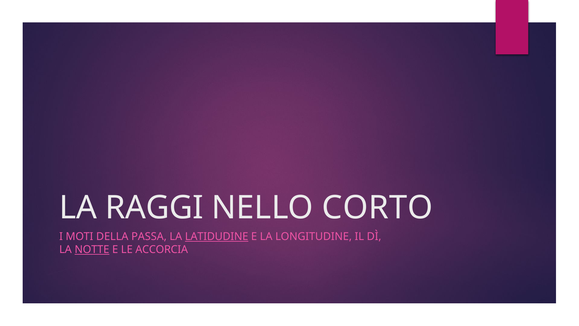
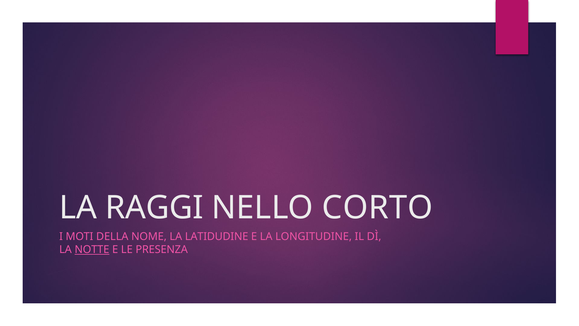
PASSA: PASSA -> NOME (149, 236)
LATIDUDINE underline: present -> none (217, 236)
ACCORCIA: ACCORCIA -> PRESENZA (162, 249)
